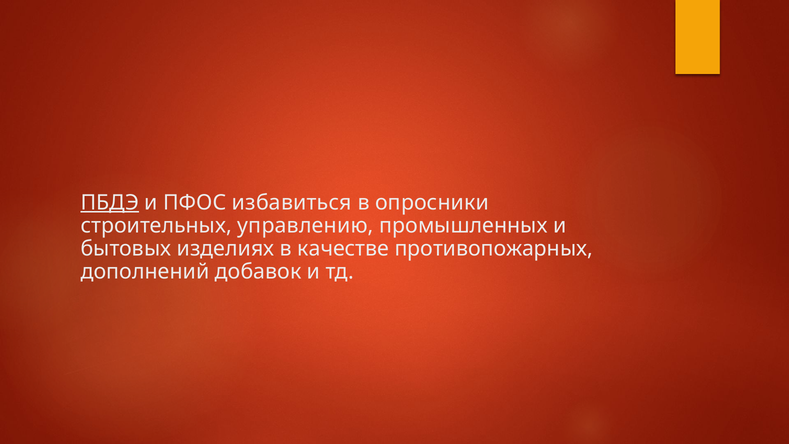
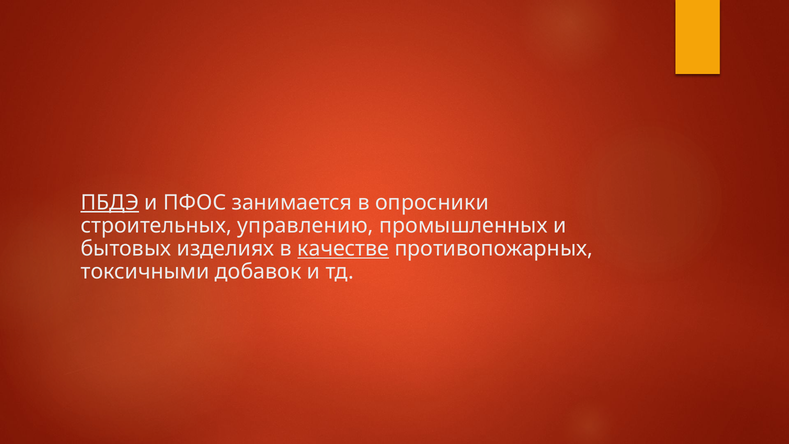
избавиться: избавиться -> занимается (292, 203)
качестве underline: none -> present (343, 249)
дополнений: дополнений -> токсичными (145, 272)
